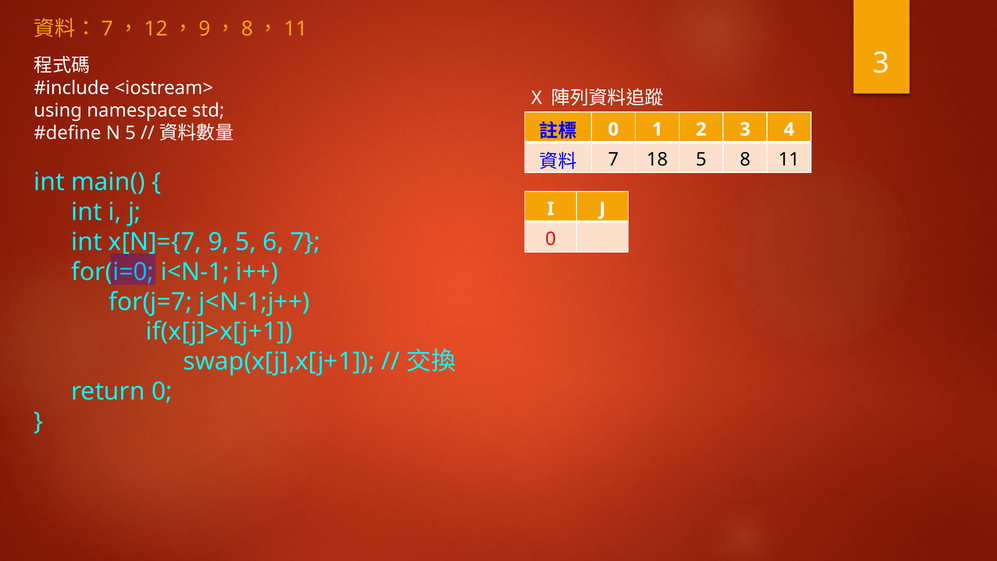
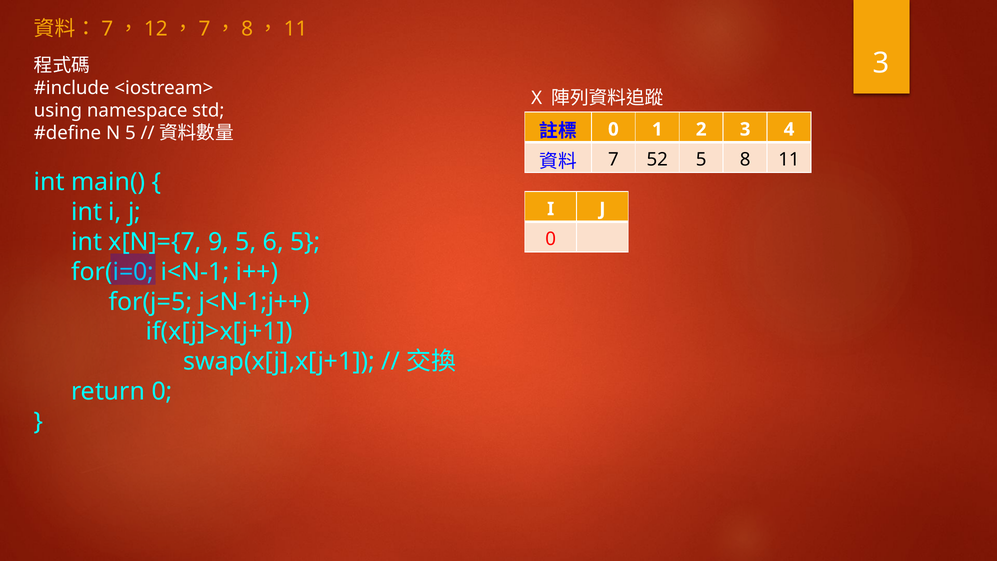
9: 9 -> 7 (204, 29)
18: 18 -> 52 (657, 160)
6 7: 7 -> 5 (305, 242)
for(j=7: for(j=7 -> for(j=5 (150, 302)
